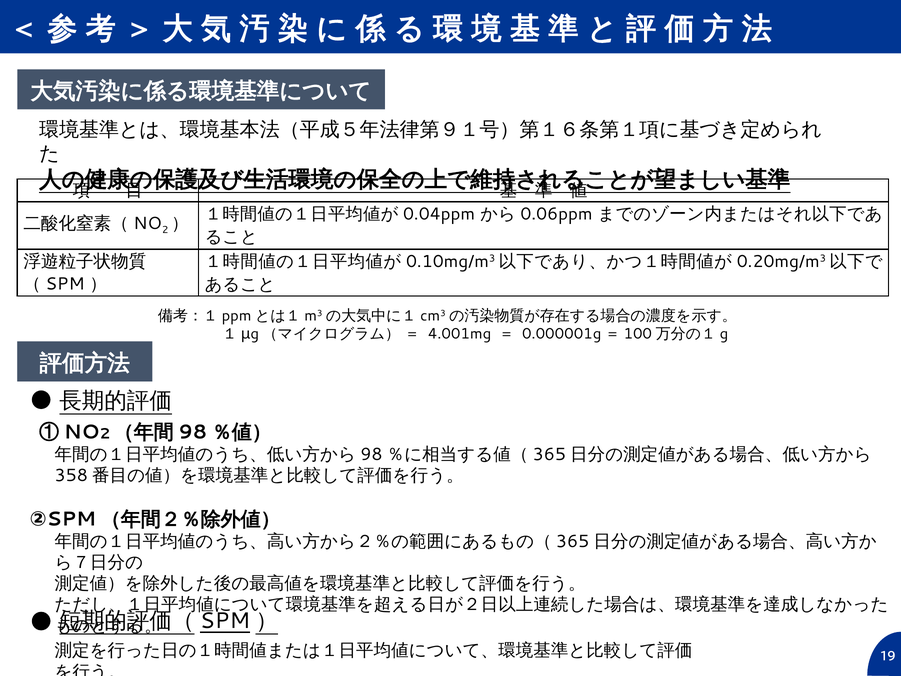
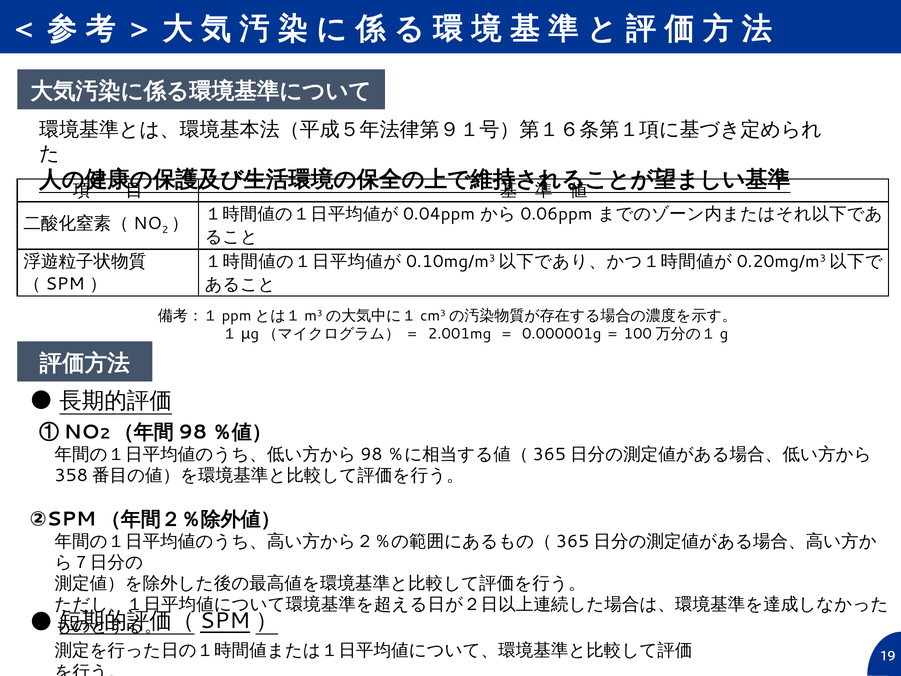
4.001mg: 4.001mg -> 2.001mg (460, 334)
